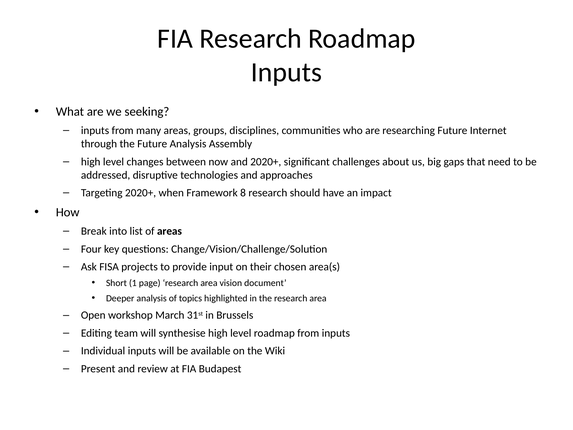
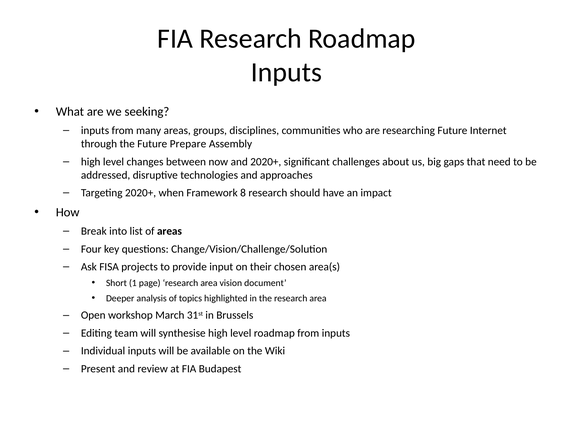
Future Analysis: Analysis -> Prepare (188, 144)
